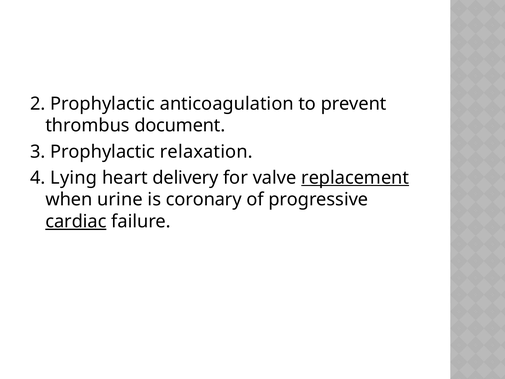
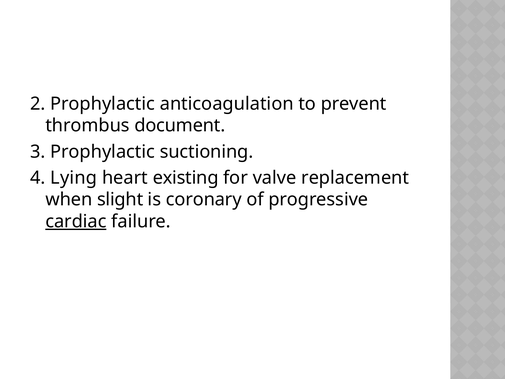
relaxation: relaxation -> suctioning (207, 152)
delivery: delivery -> existing (186, 178)
replacement underline: present -> none (355, 178)
urine: urine -> slight (120, 200)
